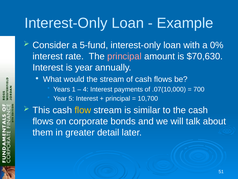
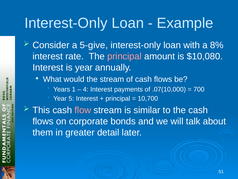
5-fund: 5-fund -> 5-give (94, 45)
0%: 0% -> 8% (217, 45)
$70,630: $70,630 -> $10,080 (205, 56)
flow colour: yellow -> pink (83, 110)
